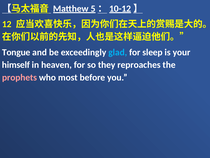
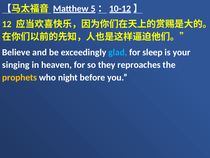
Tongue: Tongue -> Believe (16, 52)
himself: himself -> singing (16, 65)
prophets colour: pink -> yellow (20, 77)
most: most -> night (68, 77)
